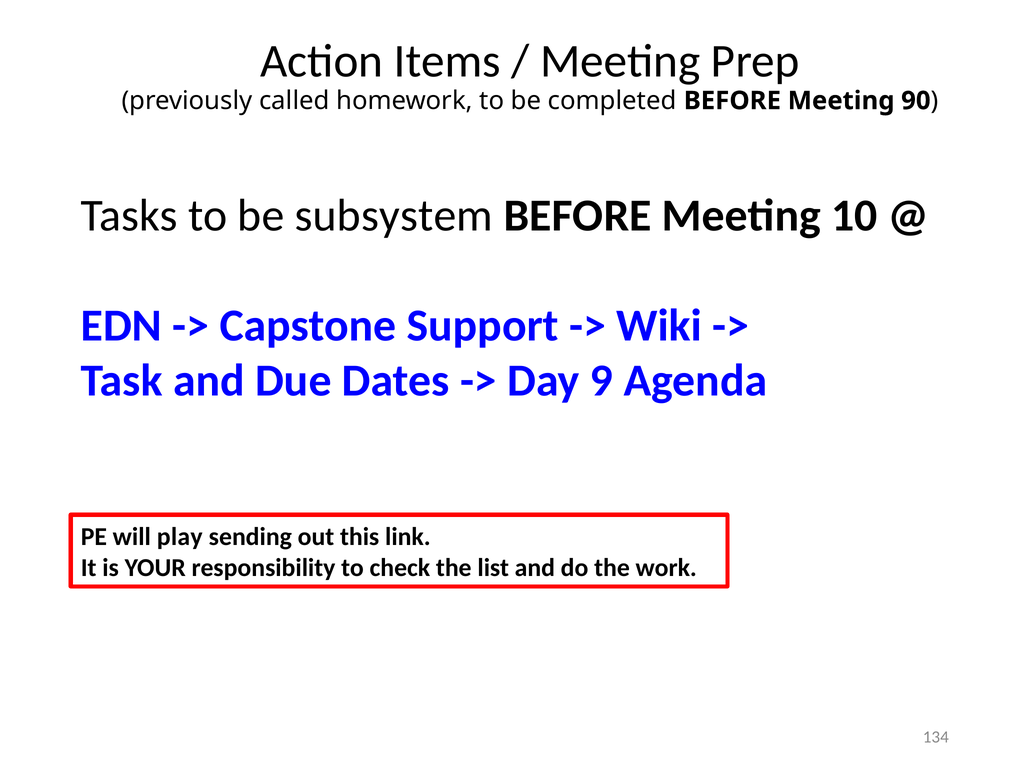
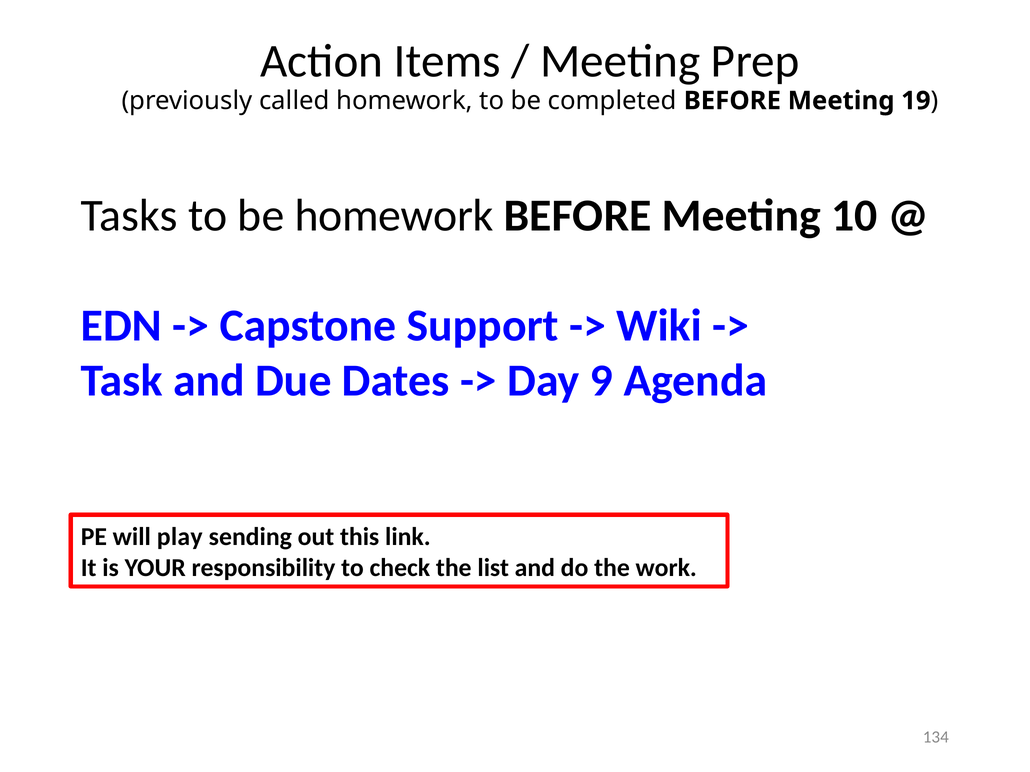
90: 90 -> 19 (916, 101)
be subsystem: subsystem -> homework (394, 216)
